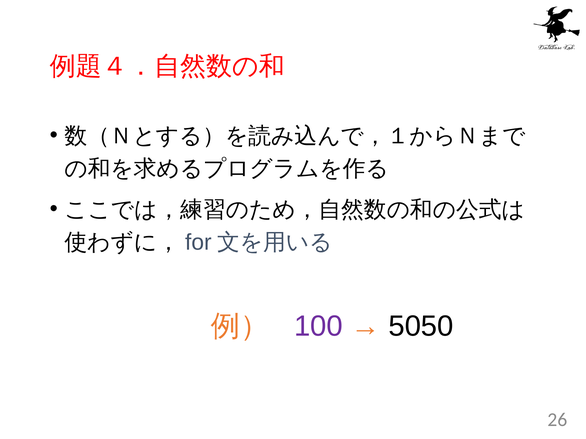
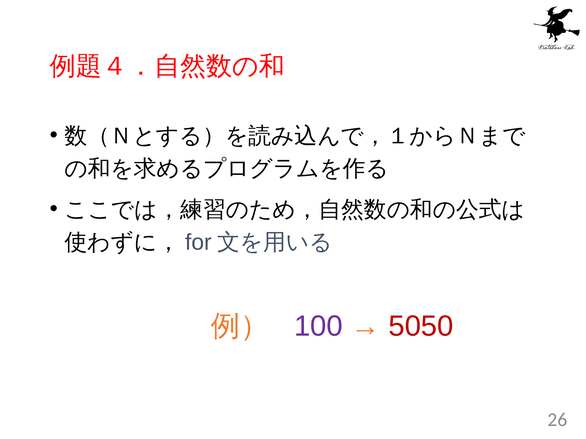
5050 colour: black -> red (421, 326)
